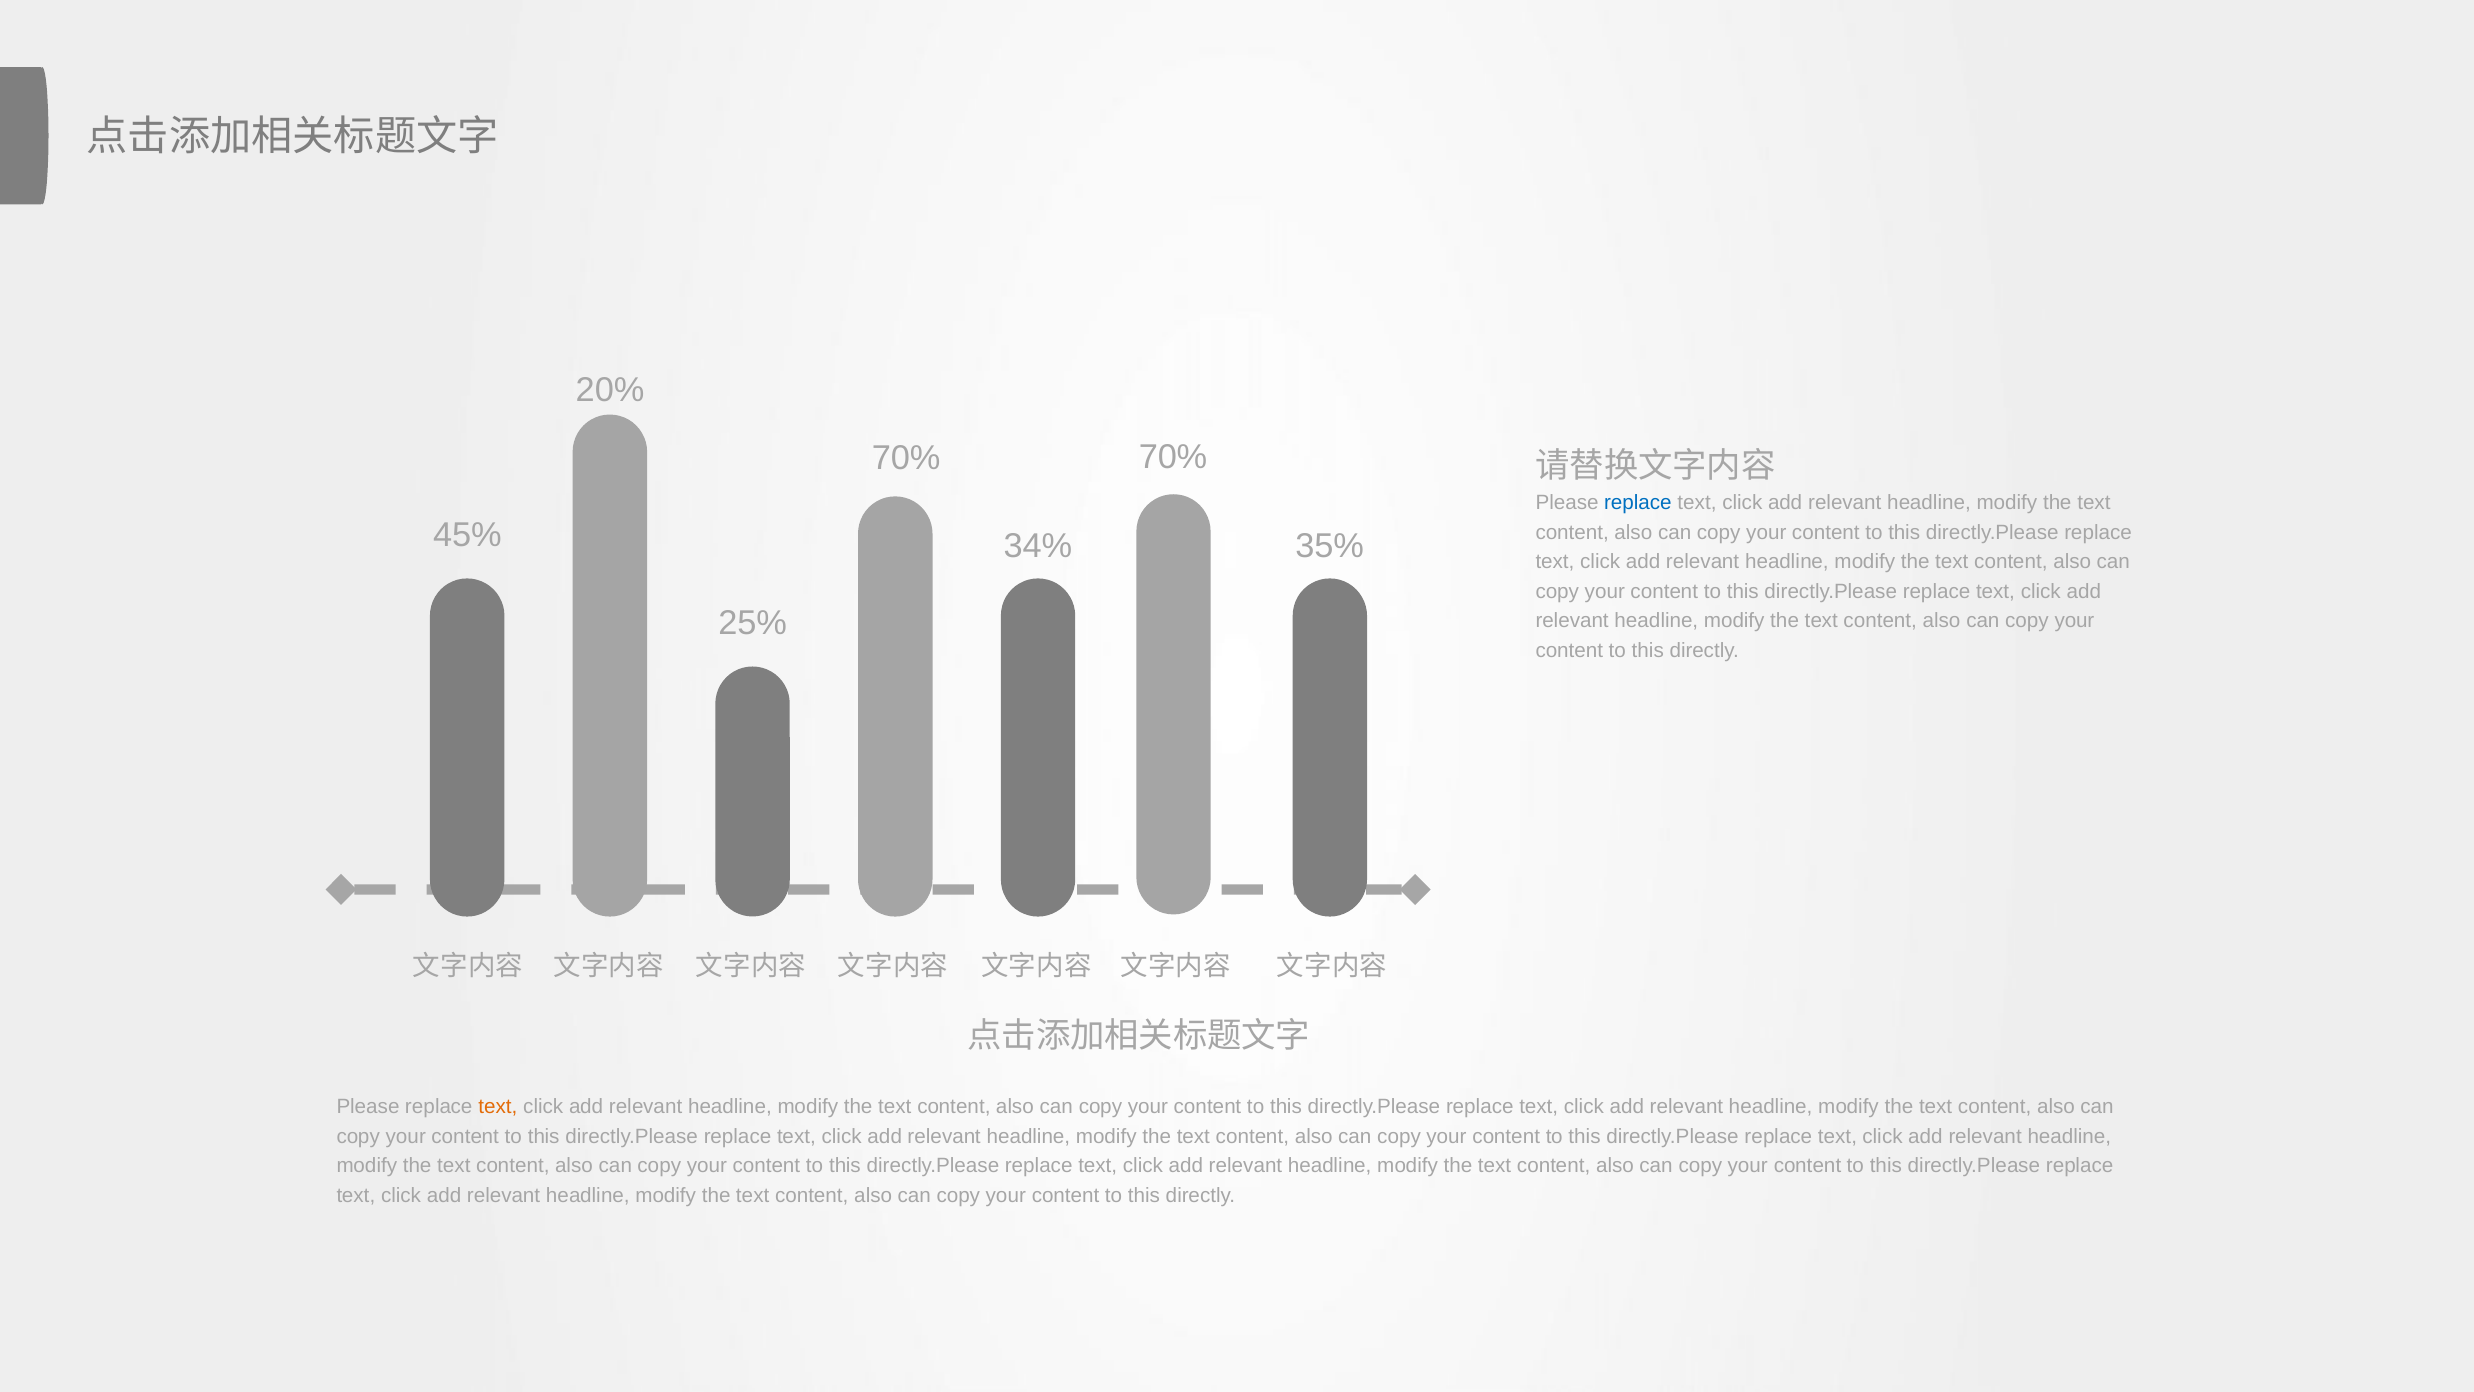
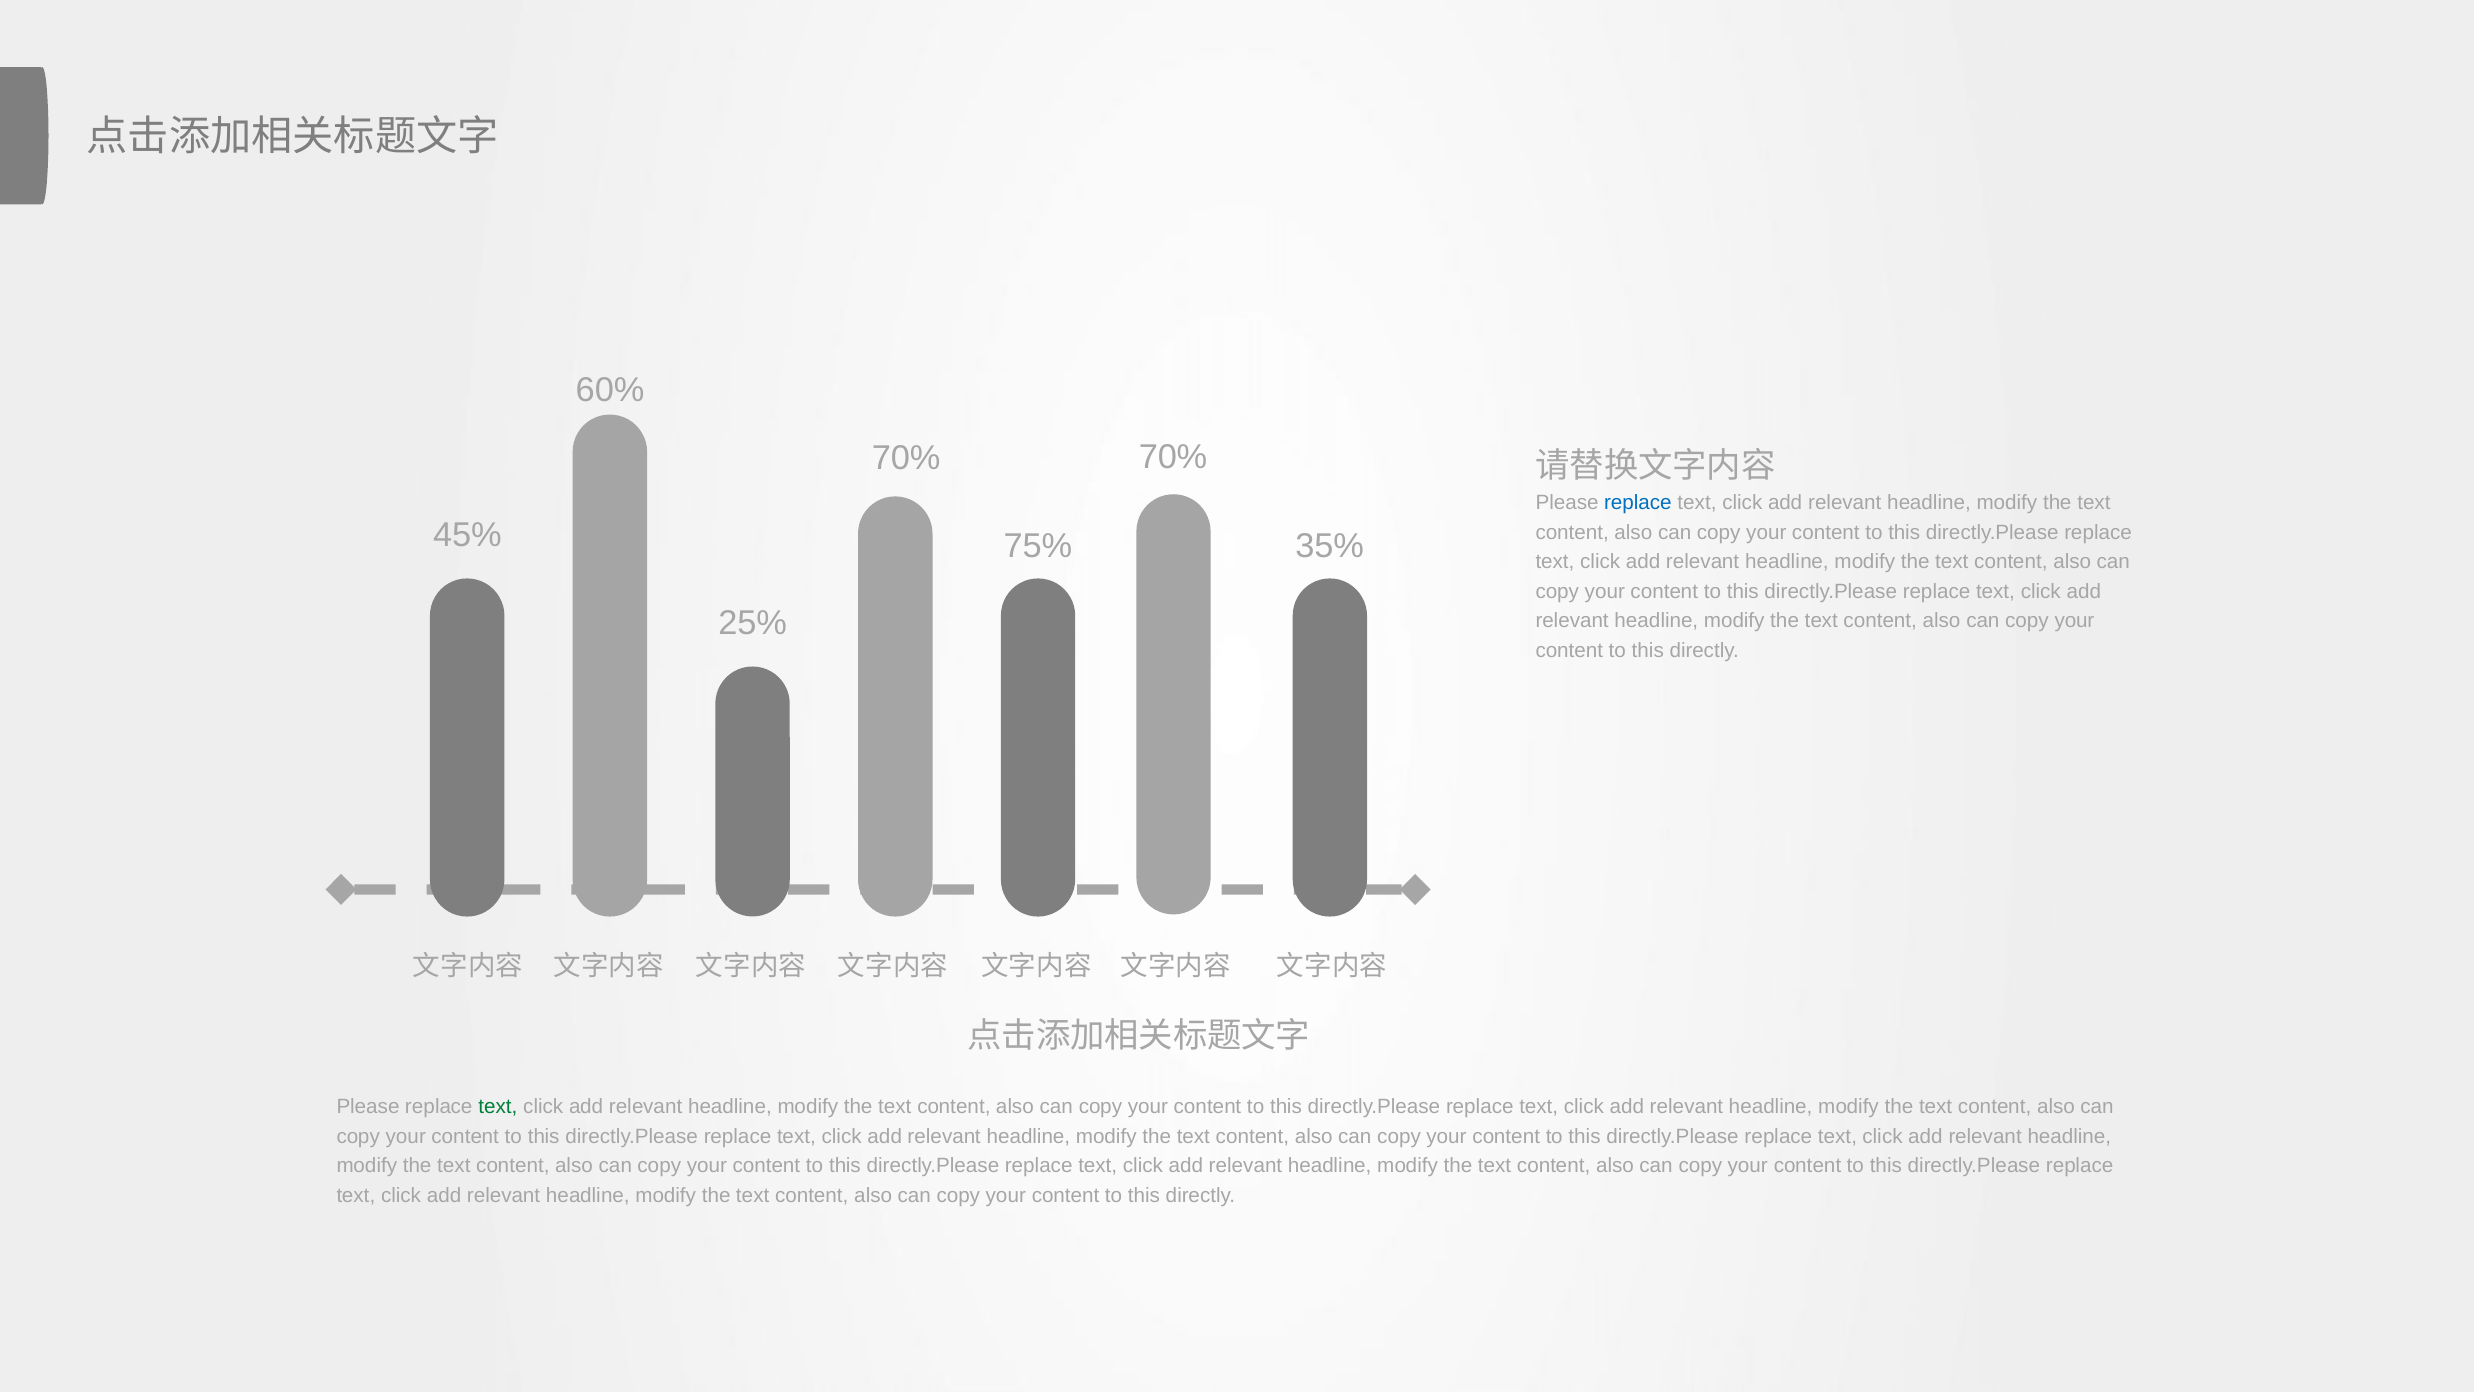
20%: 20% -> 60% (610, 391)
34%: 34% -> 75% (1038, 546)
text colour: orange -> green (498, 1106)
